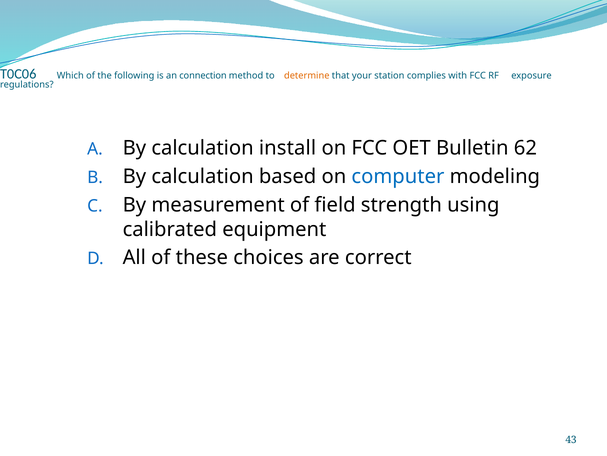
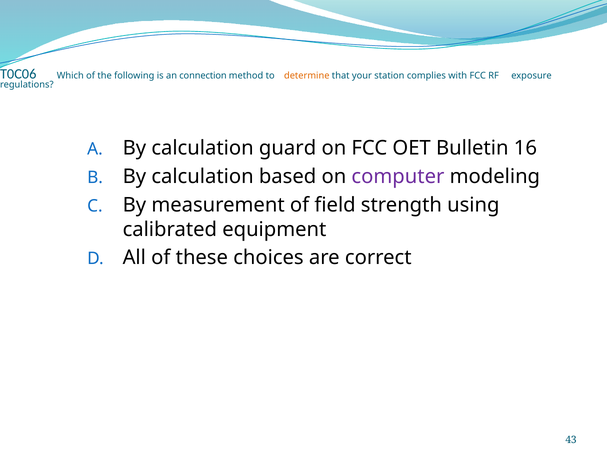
install: install -> guard (288, 148)
62: 62 -> 16 (525, 148)
computer colour: blue -> purple (398, 176)
